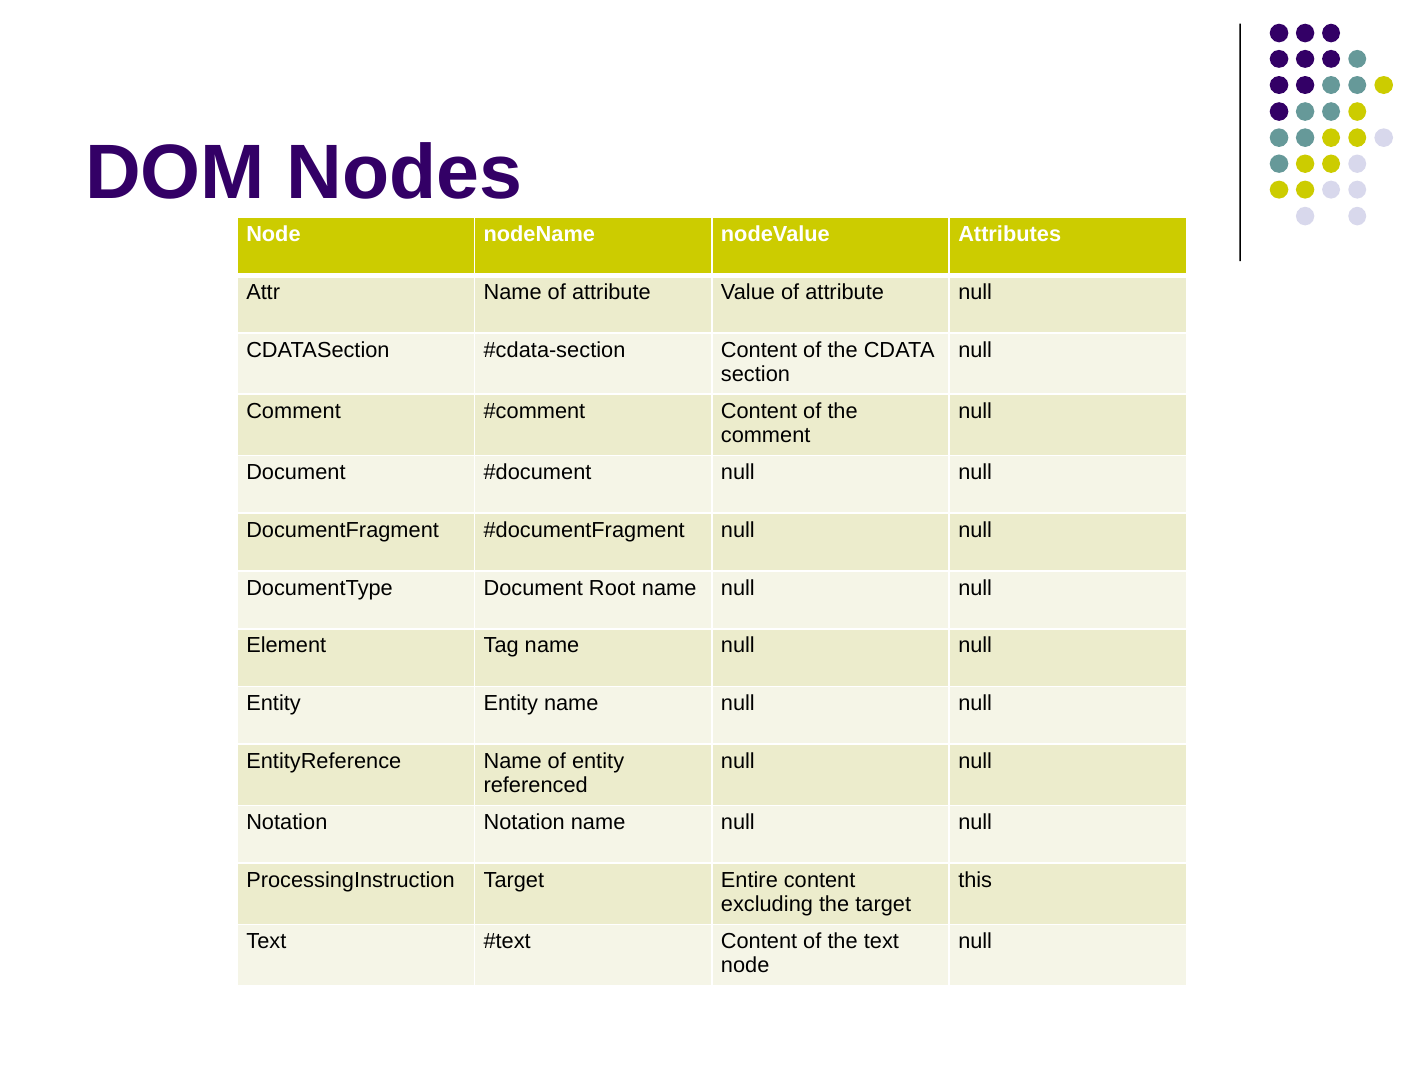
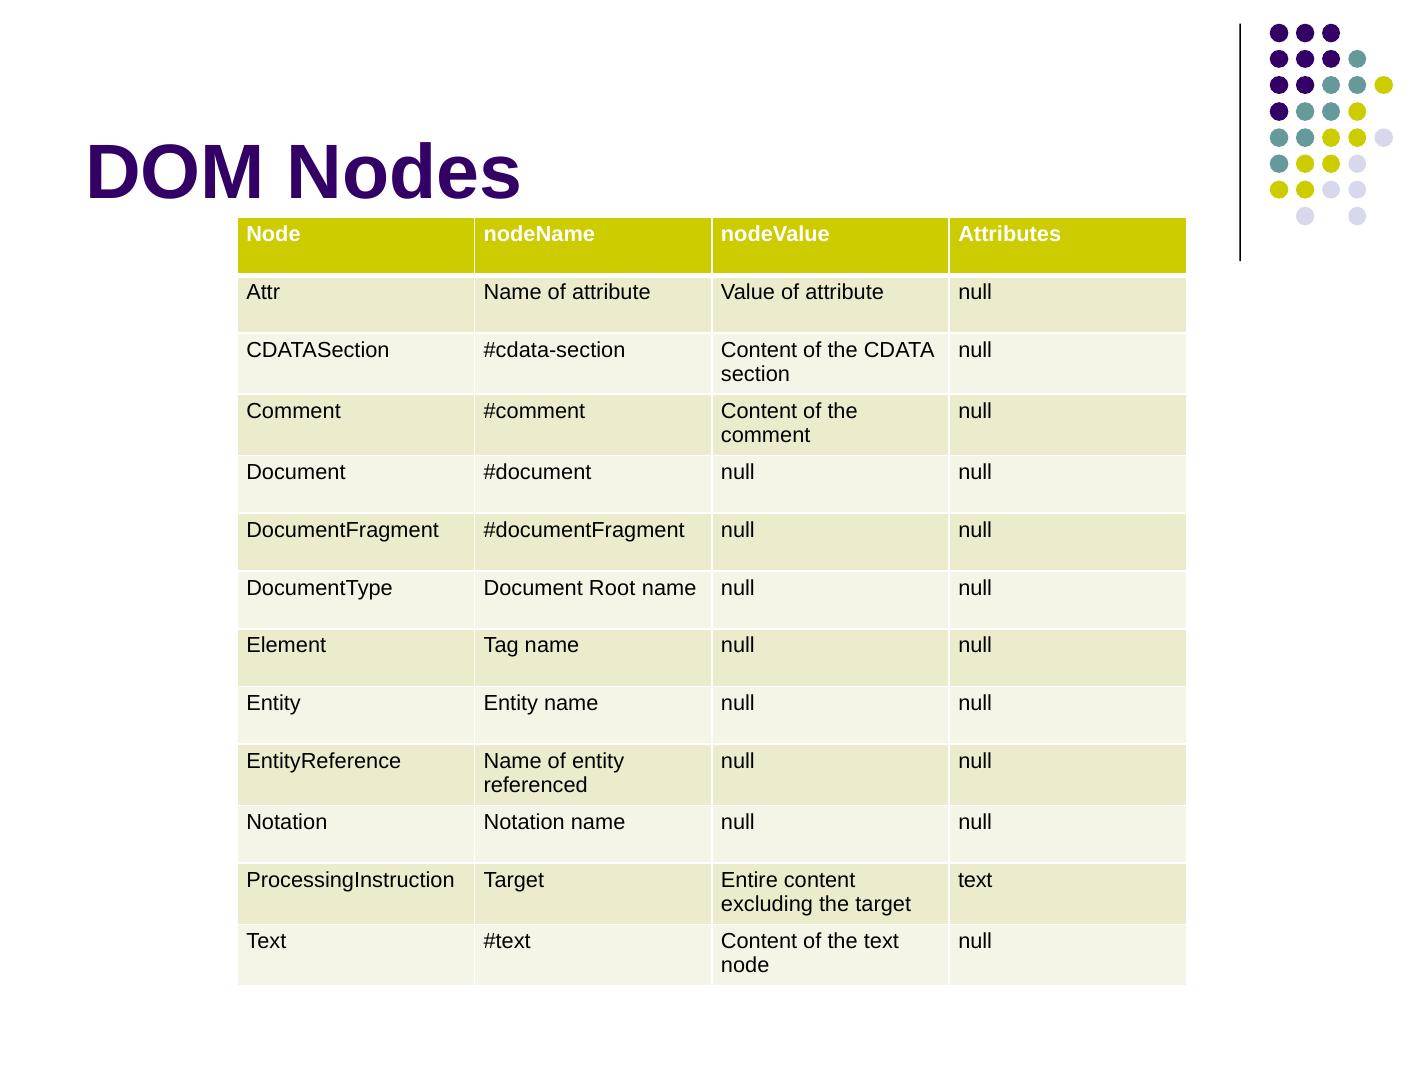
this: this -> text (975, 880)
